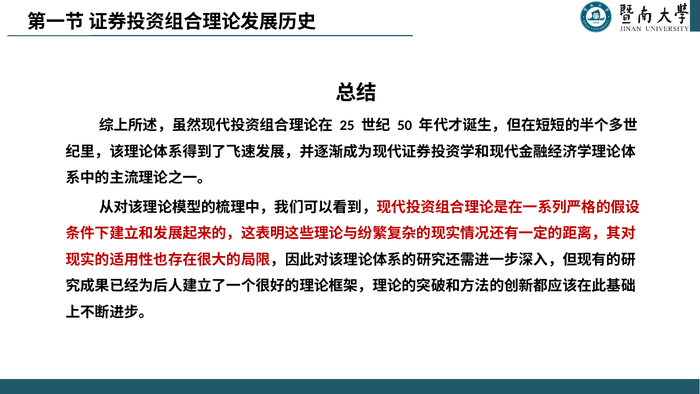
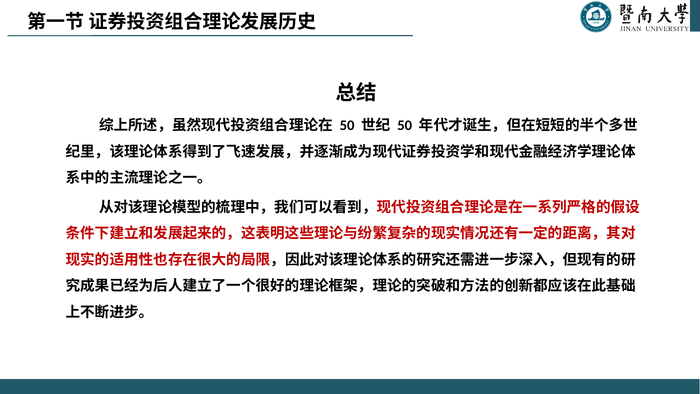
25: 25 -> 50 (347, 125)
